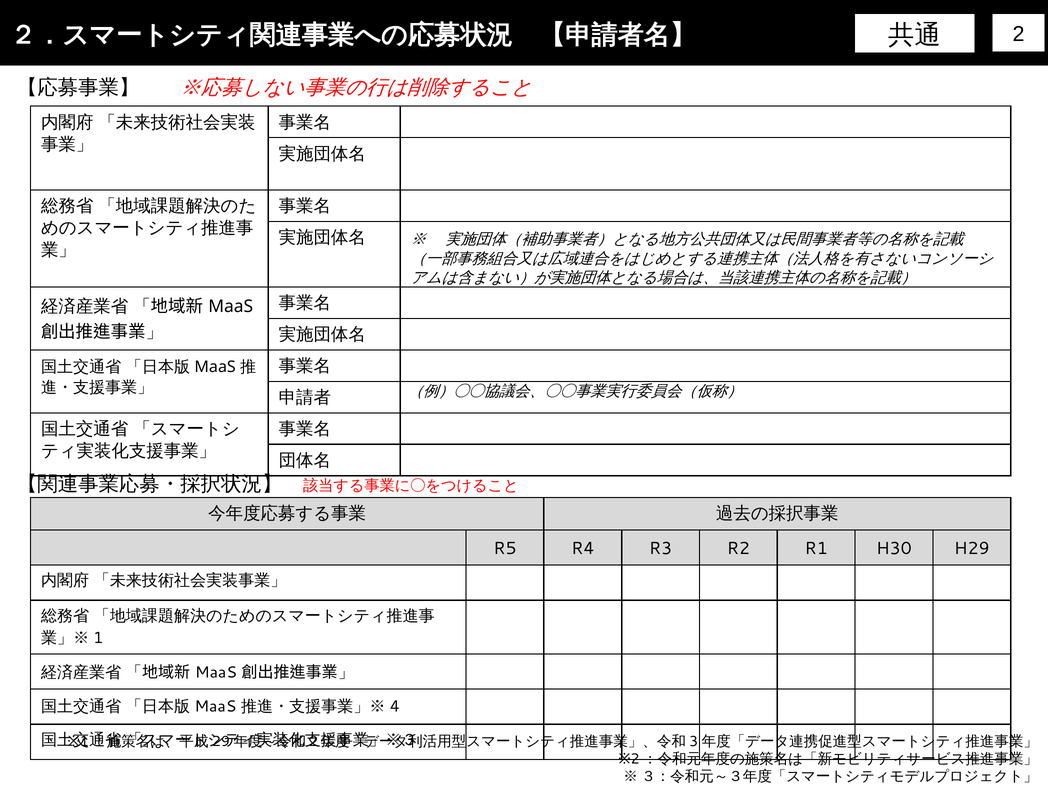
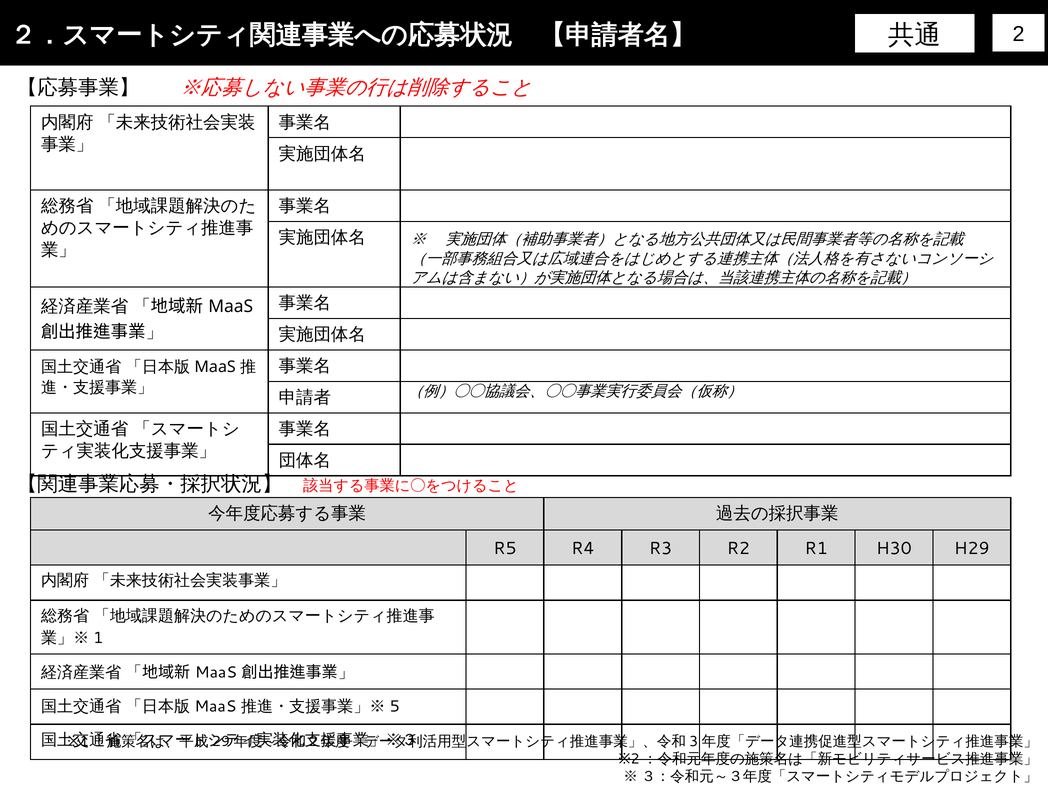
4: 4 -> 5 (395, 707)
